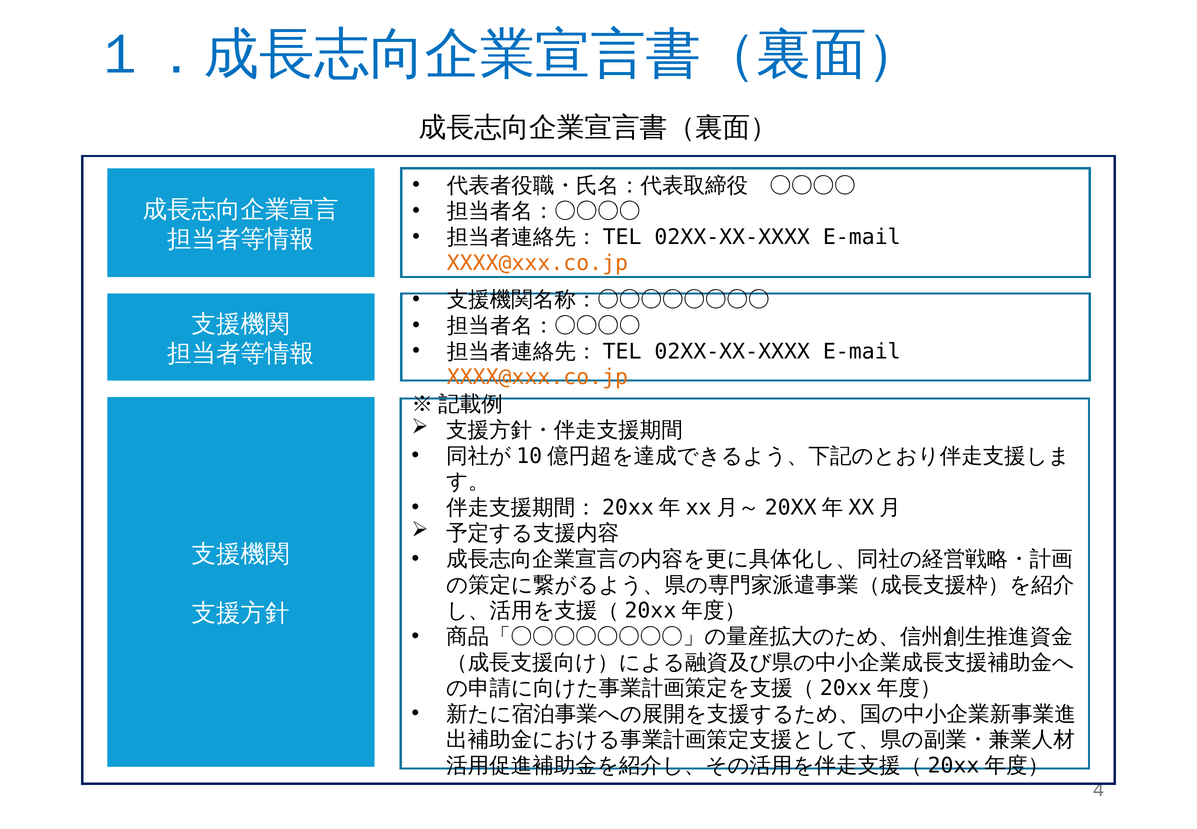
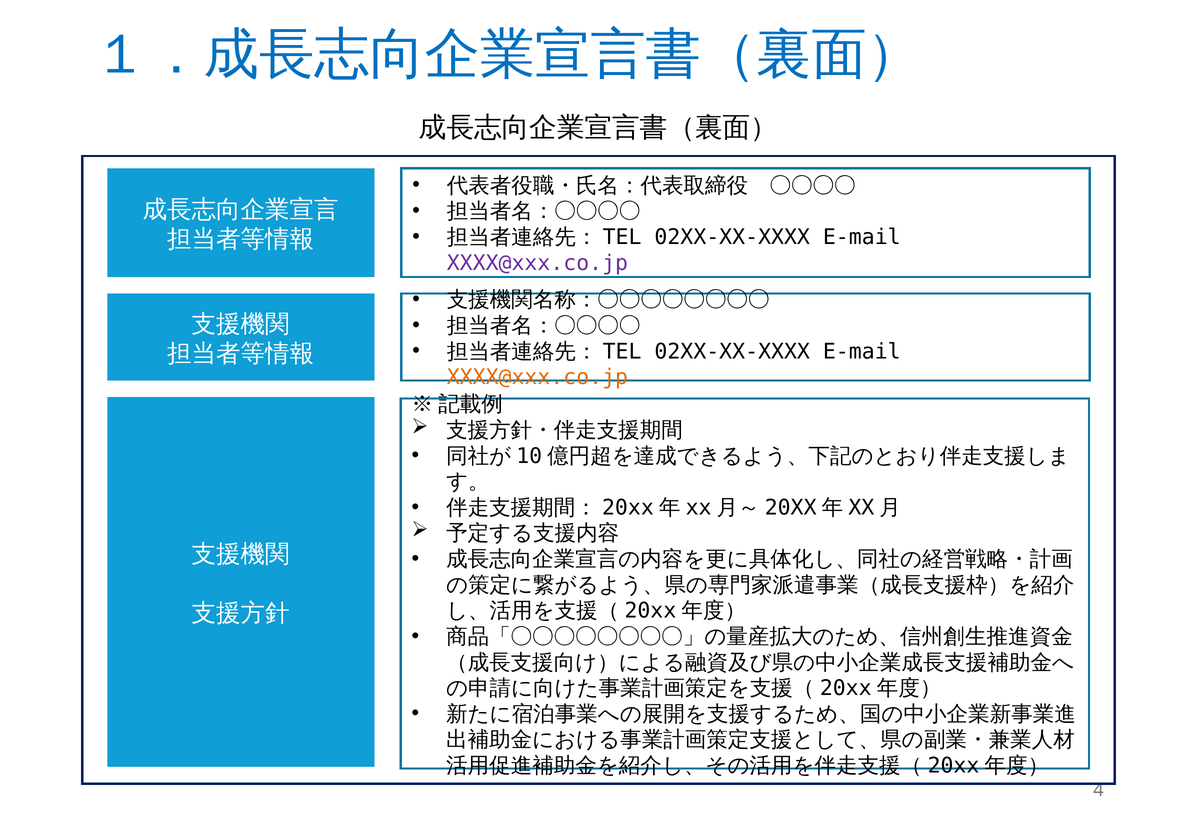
XXXX@xxx.co.jp colour: orange -> purple (537, 263)
